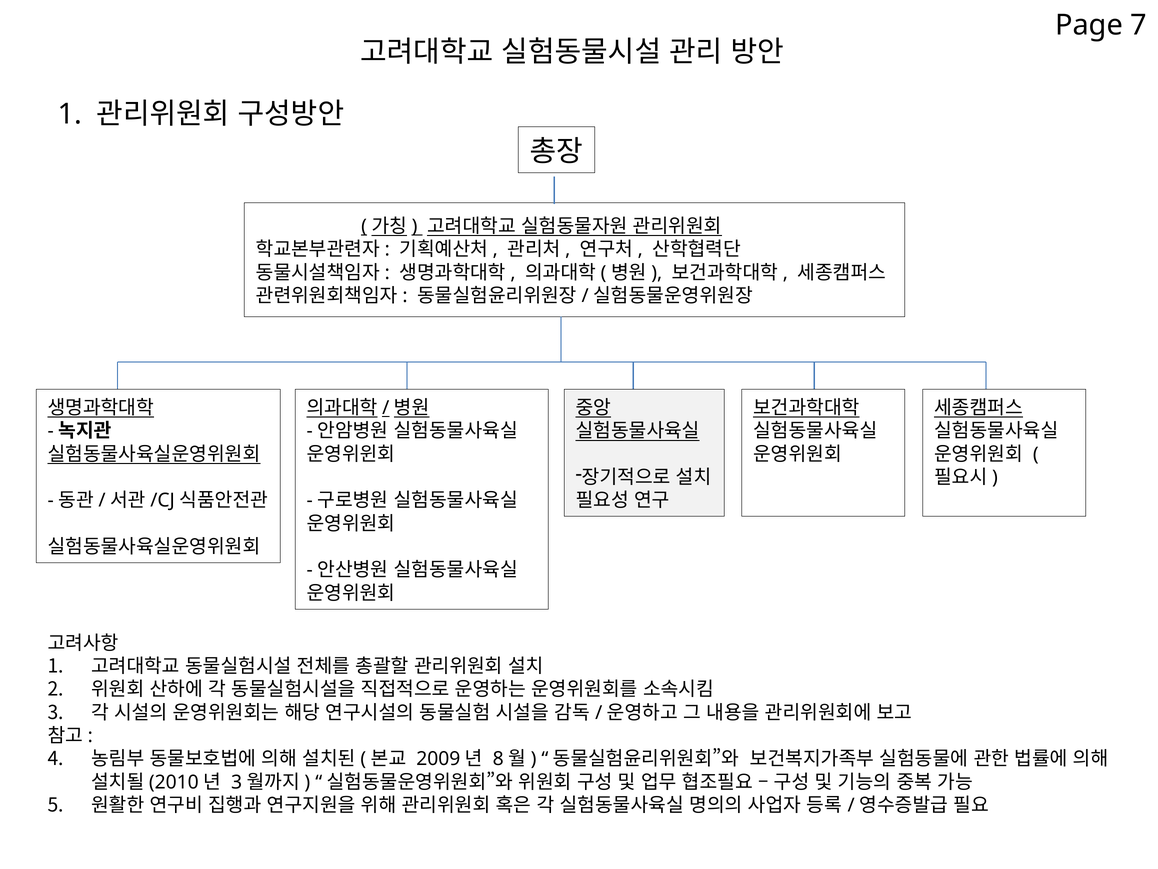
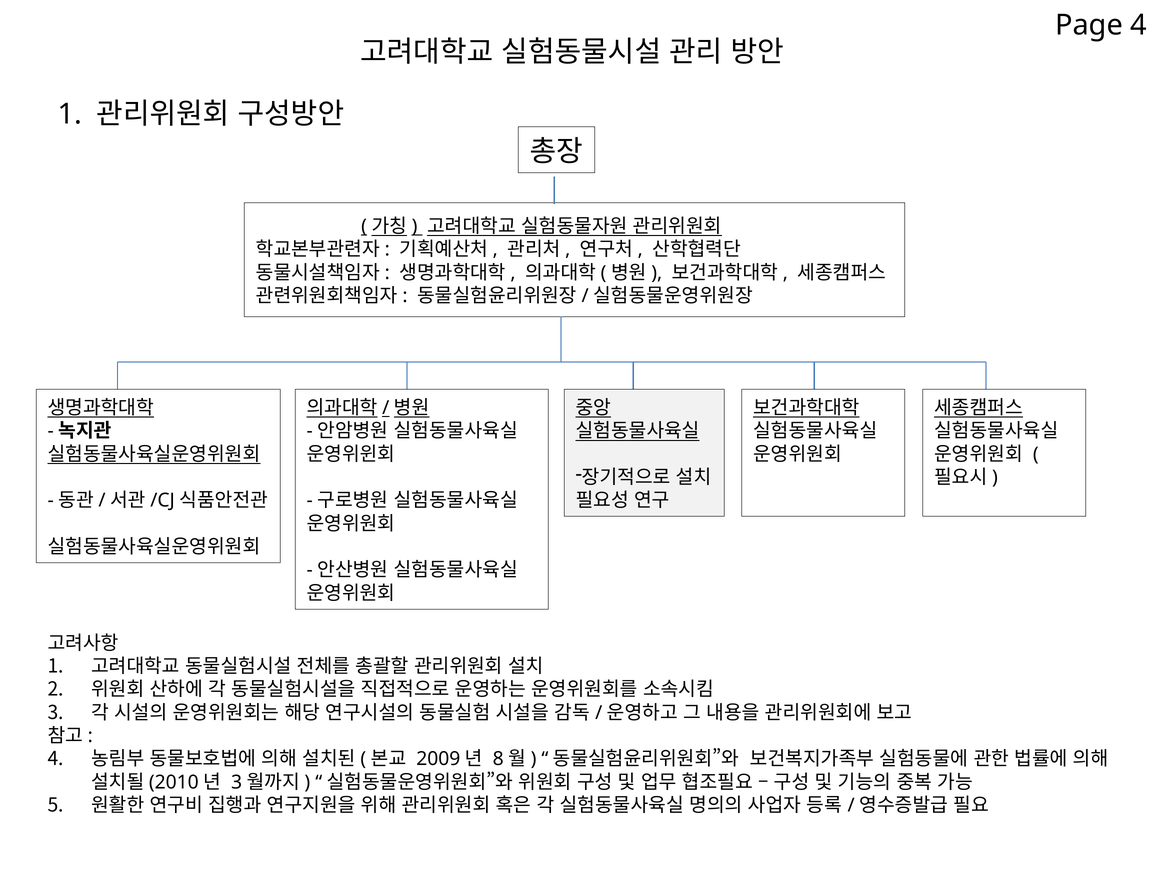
Page 7: 7 -> 4 (1139, 25)
